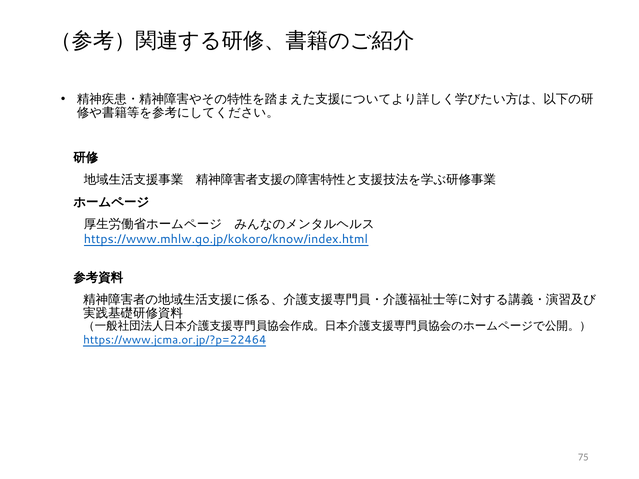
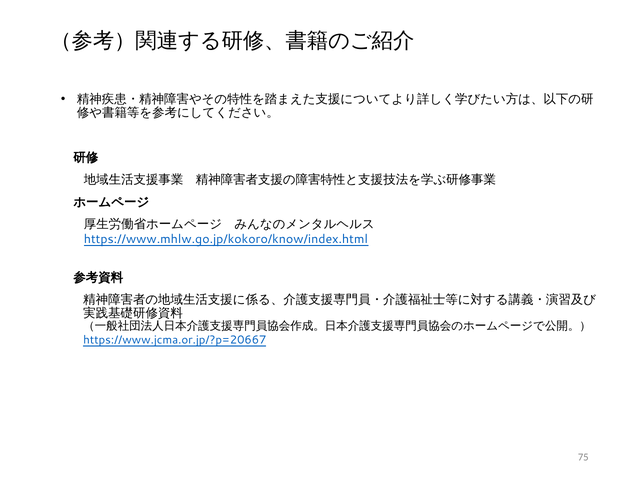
https://www.jcma.or.jp/?p=22464: https://www.jcma.or.jp/?p=22464 -> https://www.jcma.or.jp/?p=20667 (175, 340)
